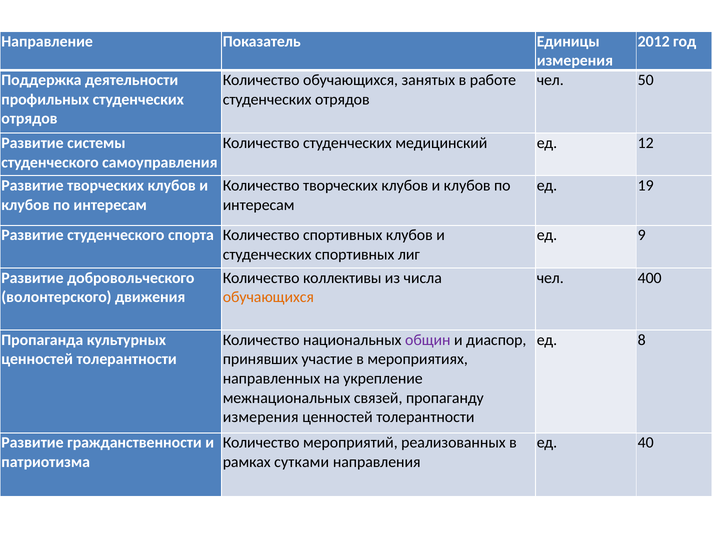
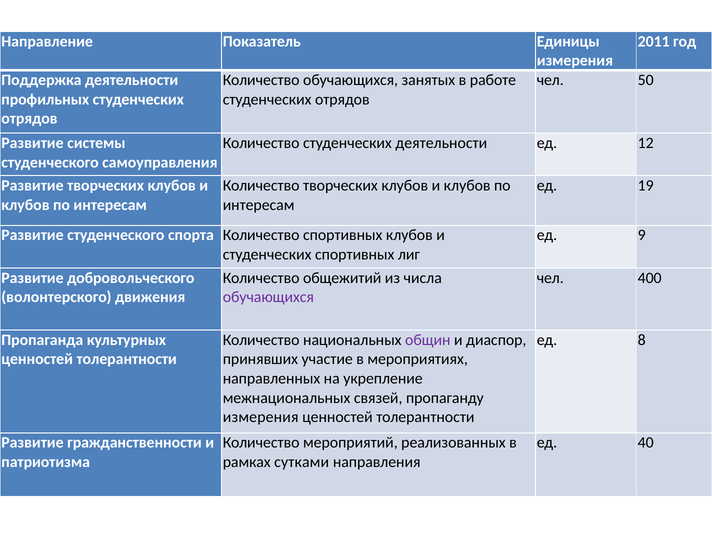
2012: 2012 -> 2011 (654, 41)
студенческих медицинский: медицинский -> деятельности (441, 143)
коллективы: коллективы -> общежитий (342, 278)
обучающихся colour: orange -> purple (268, 297)
